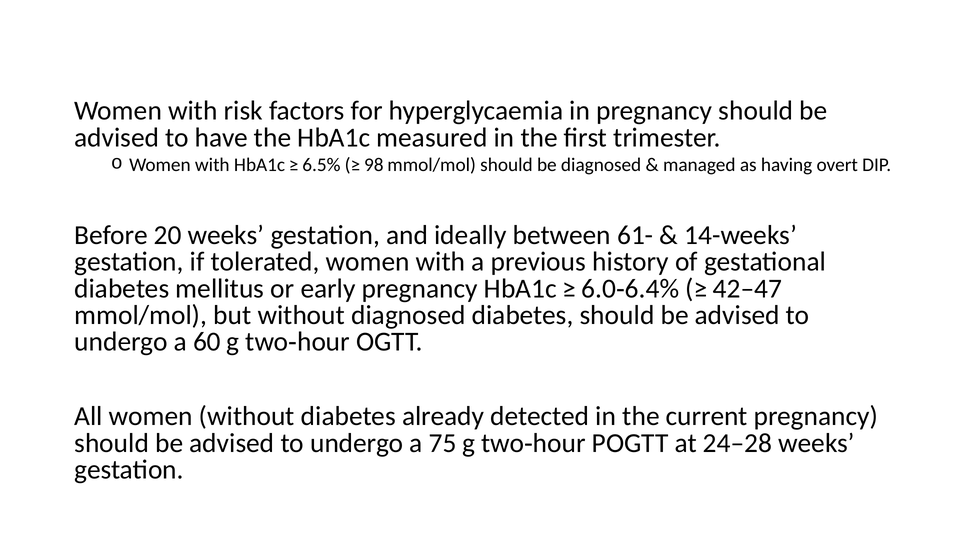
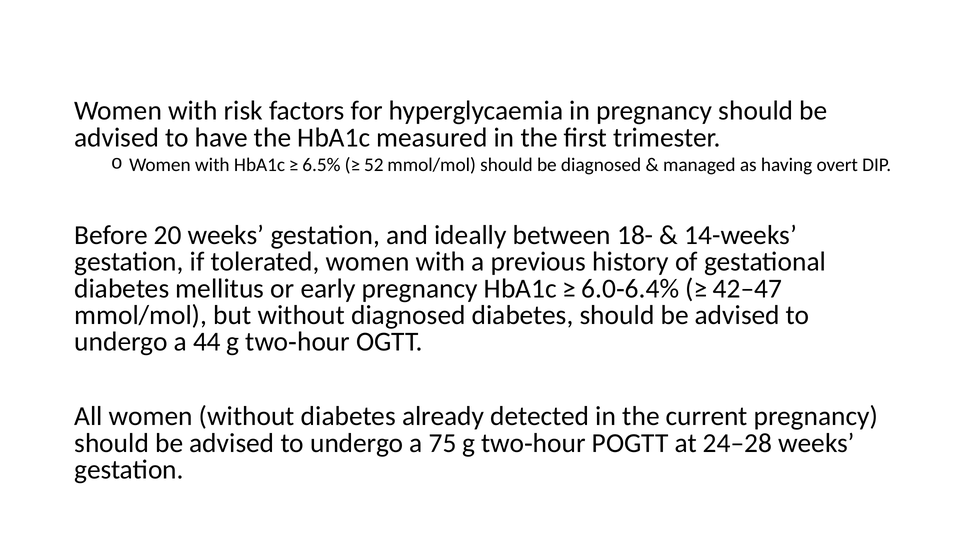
98: 98 -> 52 (374, 165)
61-: 61- -> 18- (635, 235)
60: 60 -> 44 (207, 342)
